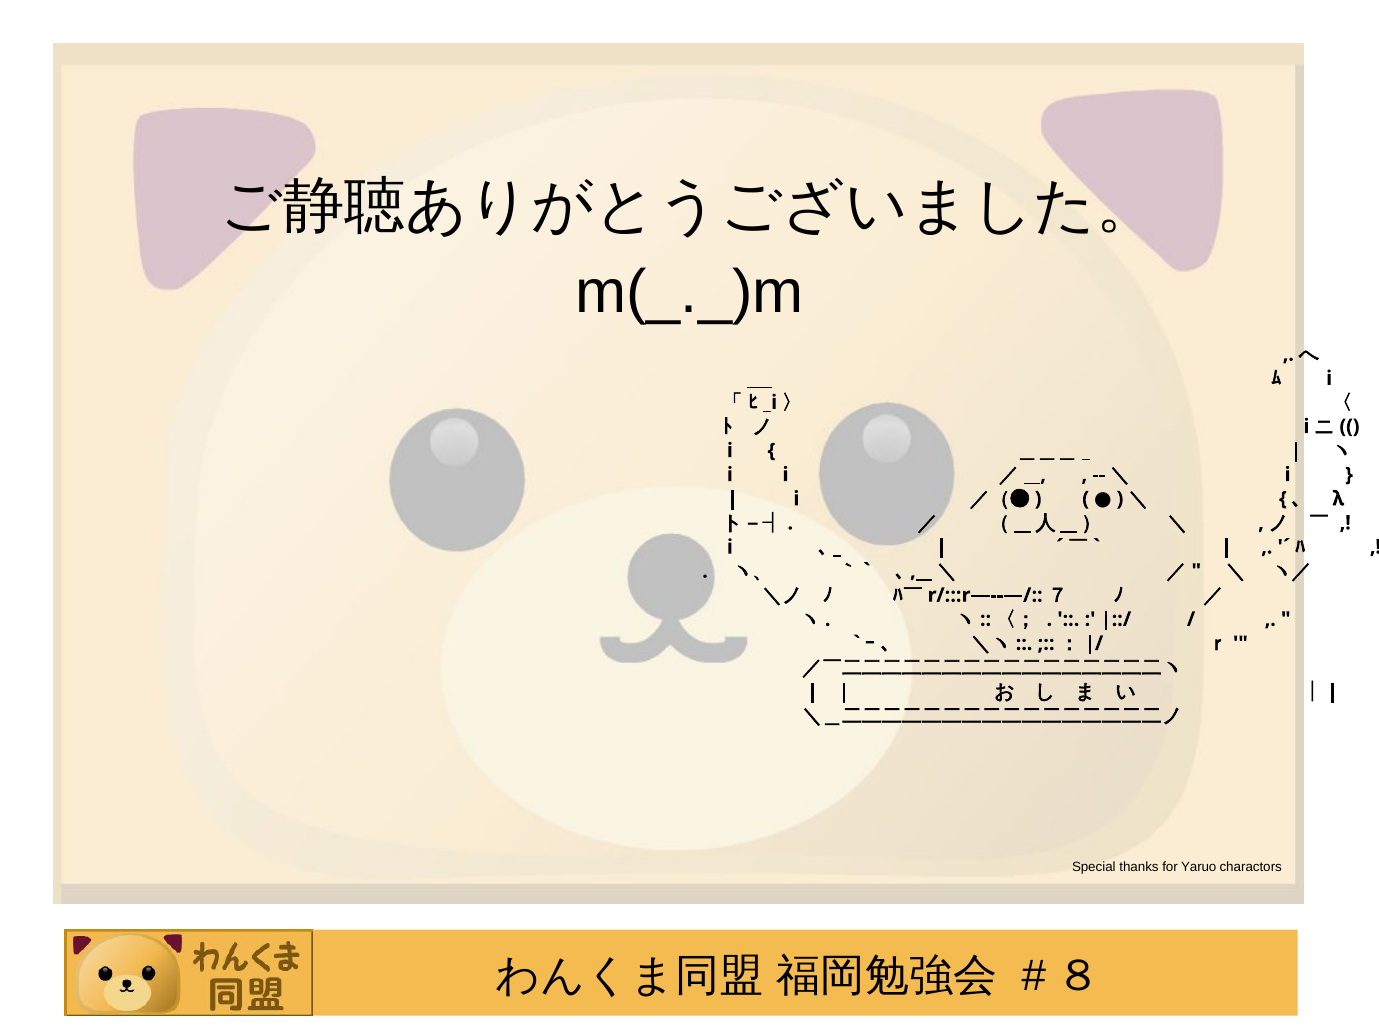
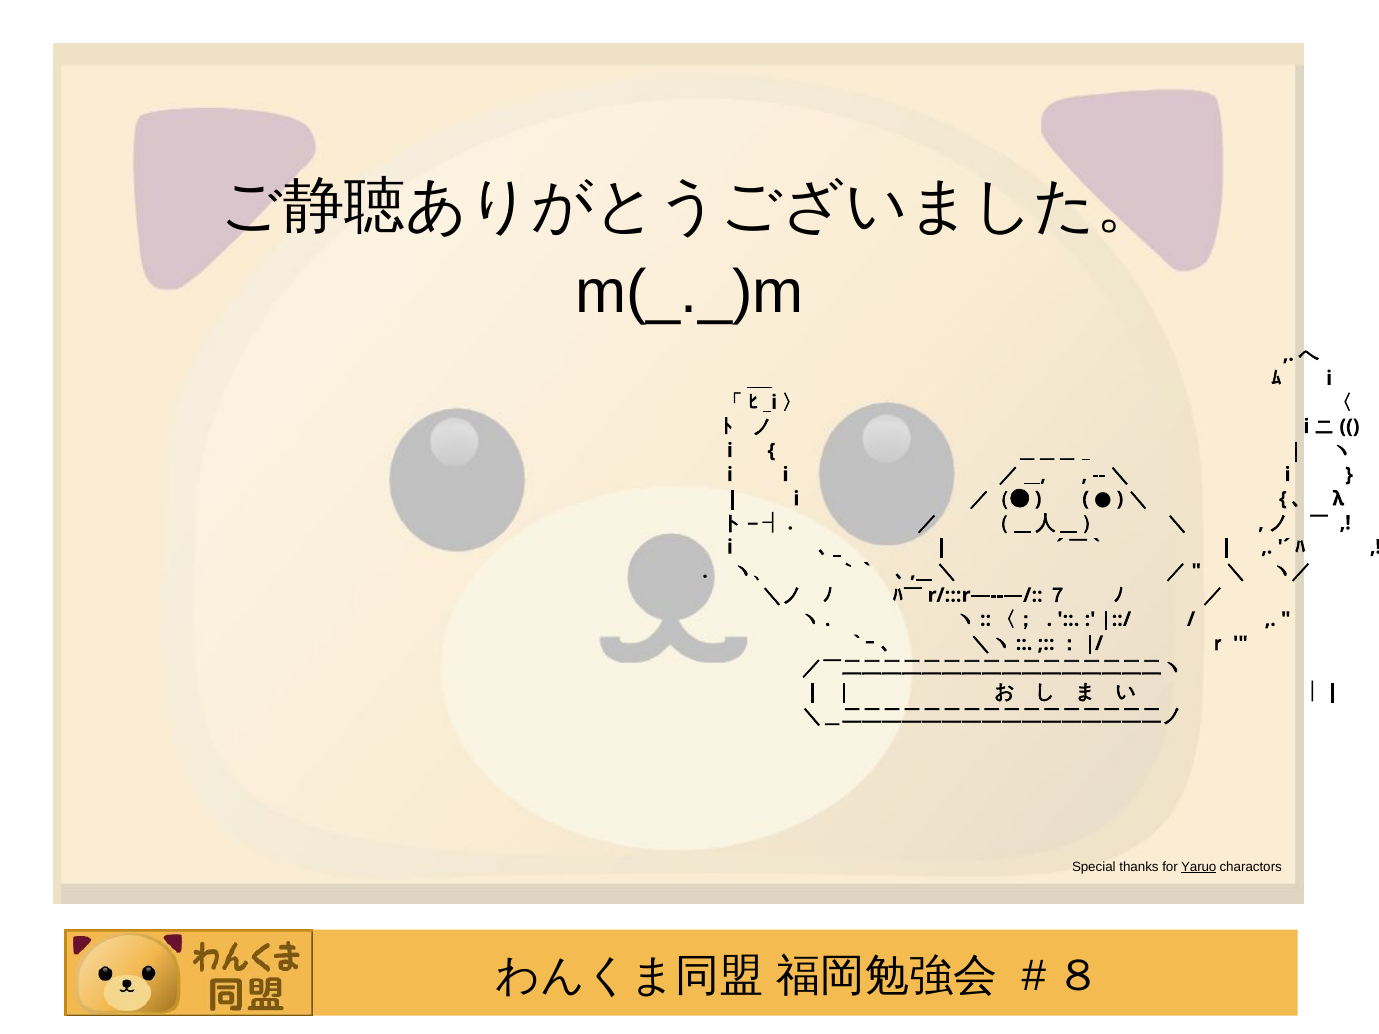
Yaruo underline: none -> present (1199, 867)
